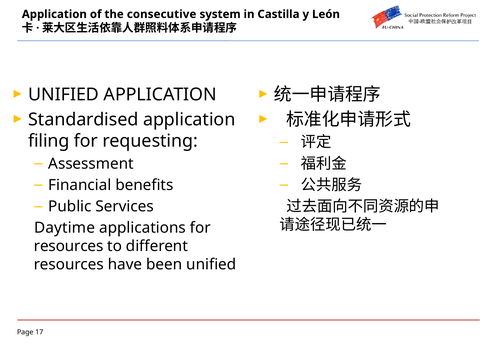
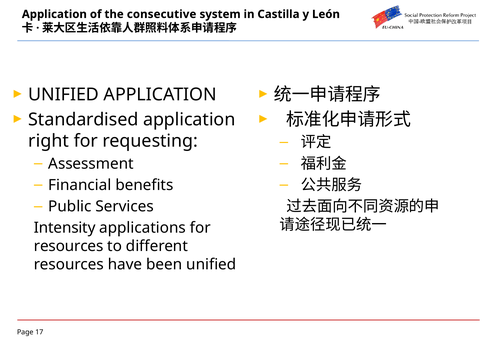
filing: filing -> right (49, 141)
Daytime: Daytime -> Intensity (65, 228)
